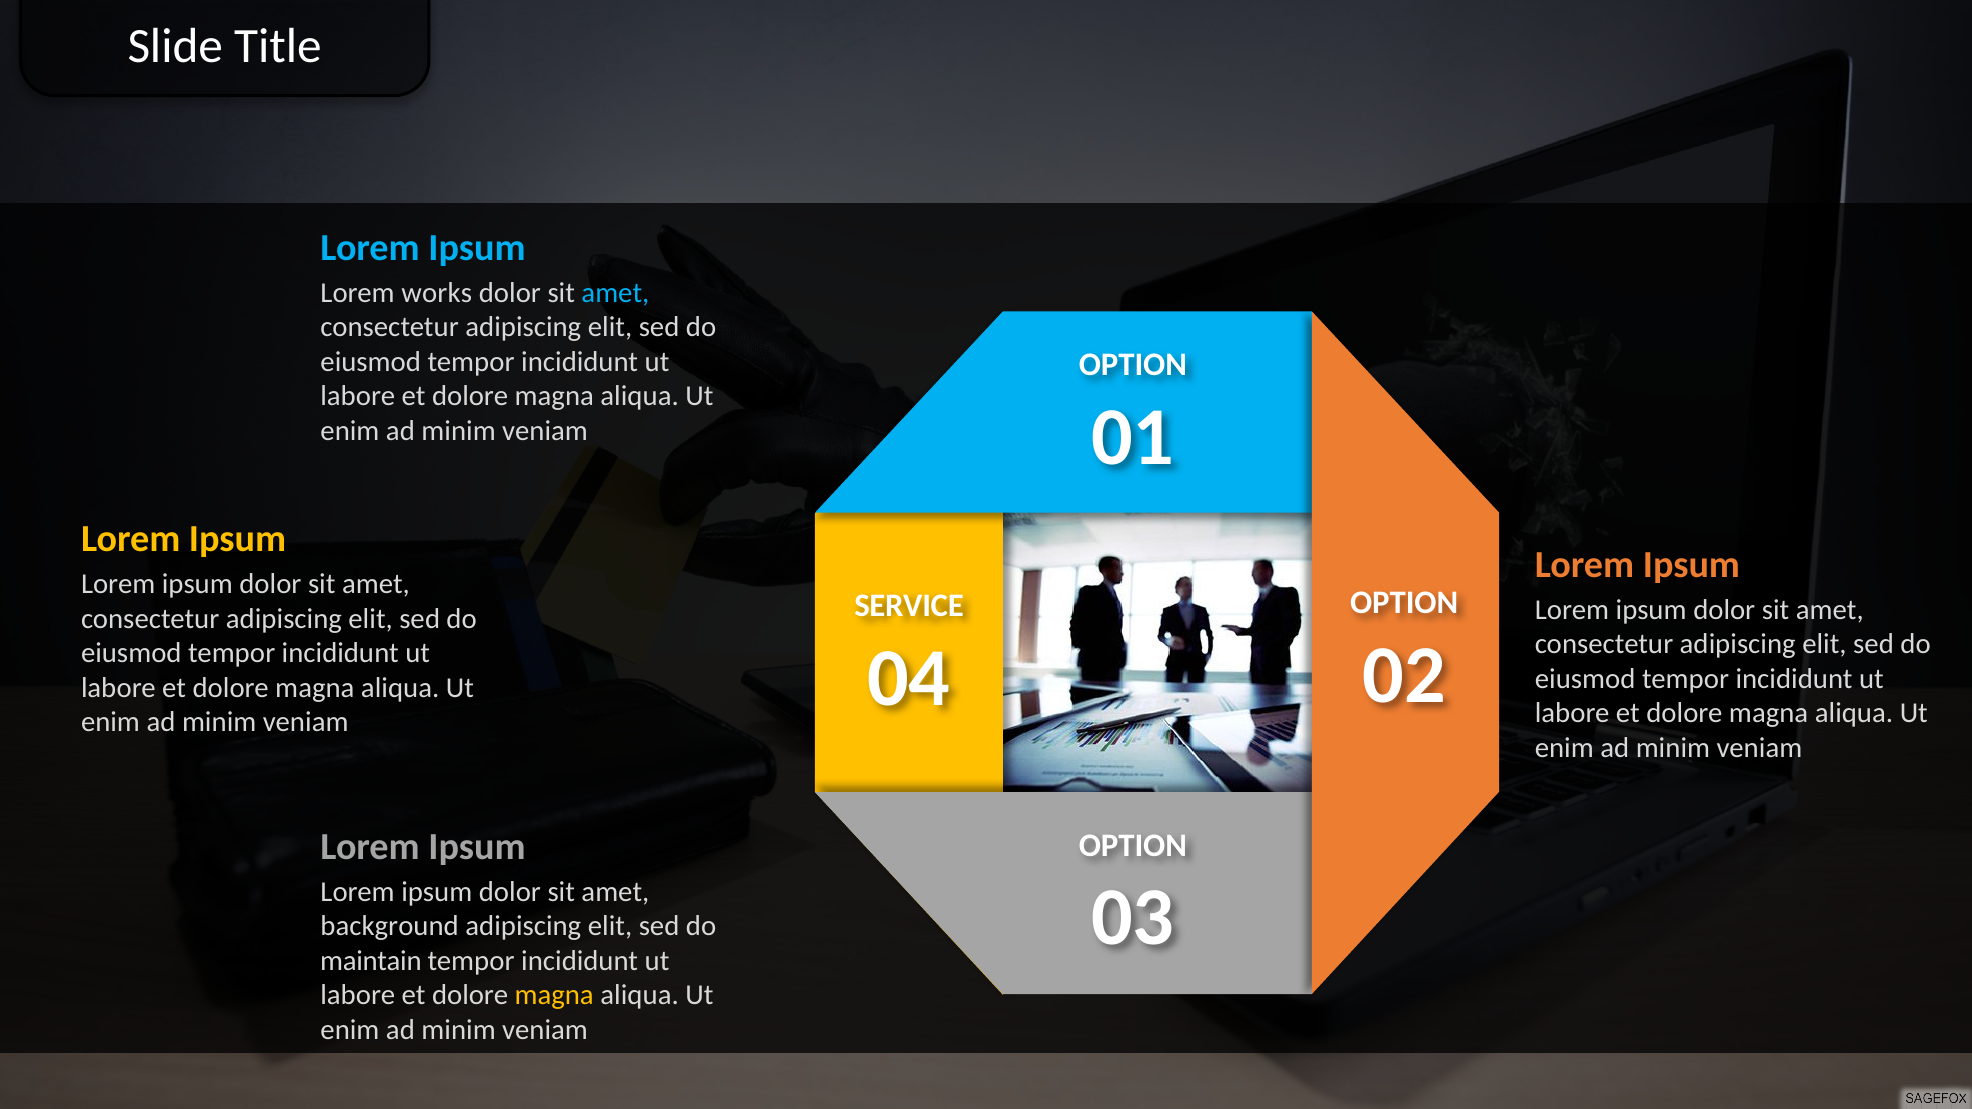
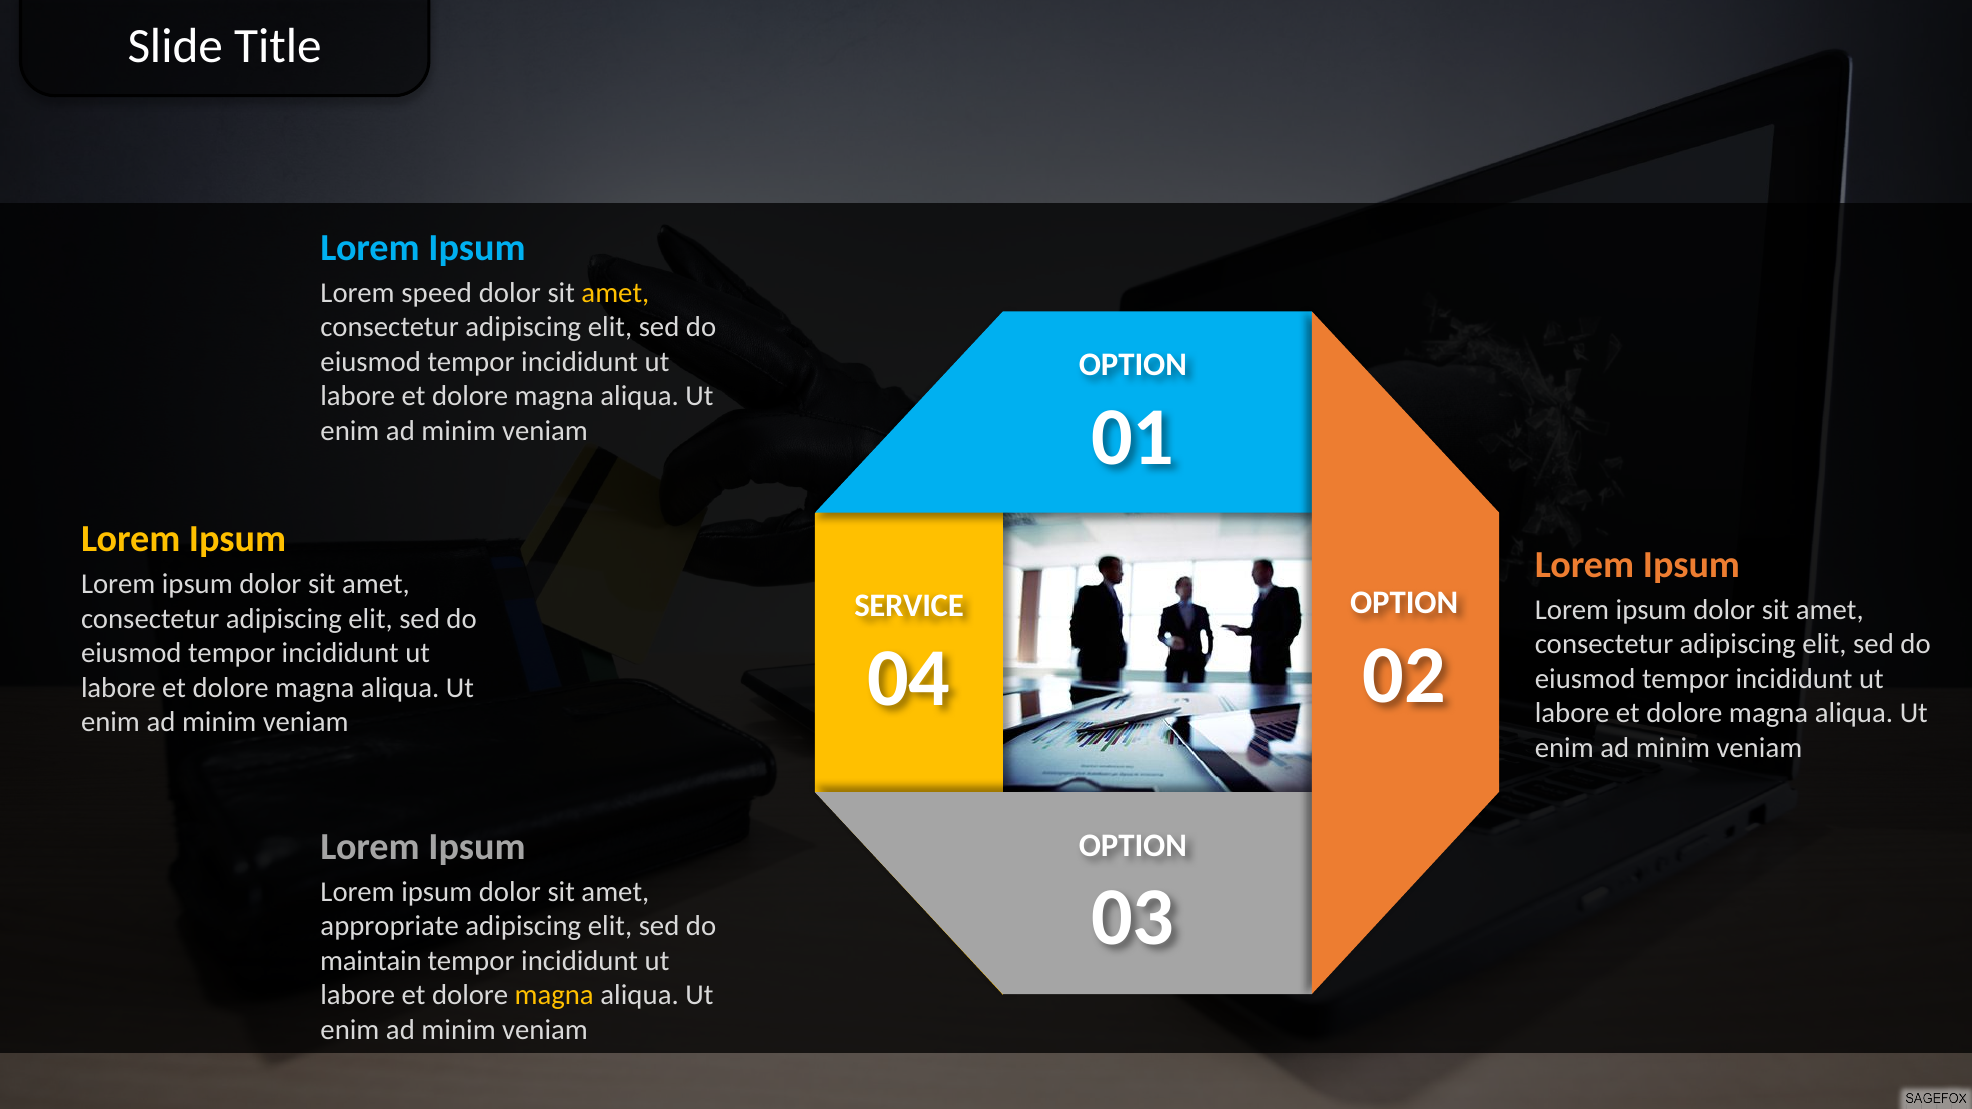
works: works -> speed (437, 293)
amet colour: light blue -> yellow (615, 293)
background: background -> appropriate (390, 927)
